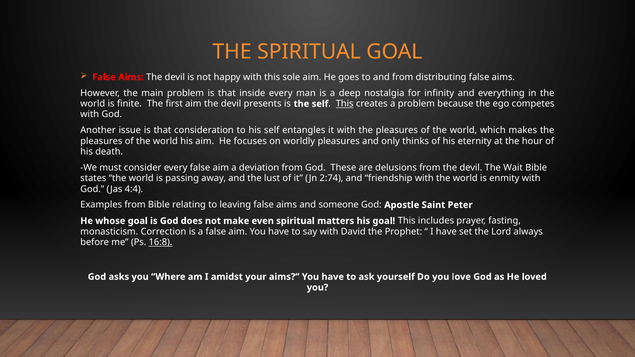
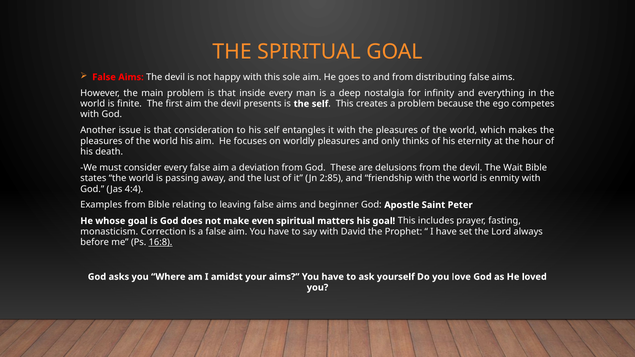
This underline: present -> none (345, 104)
2:74: 2:74 -> 2:85 (331, 178)
someone: someone -> beginner (339, 205)
